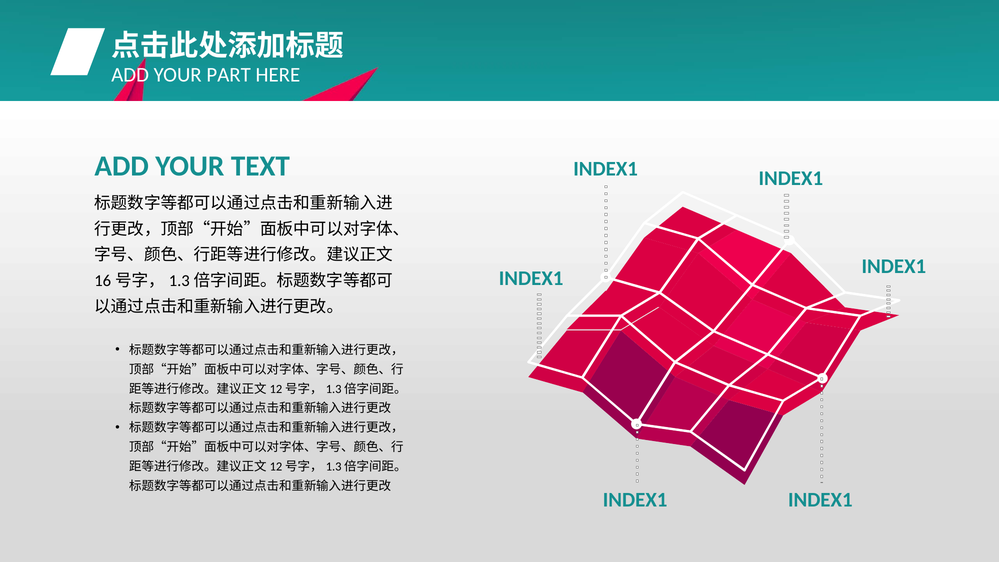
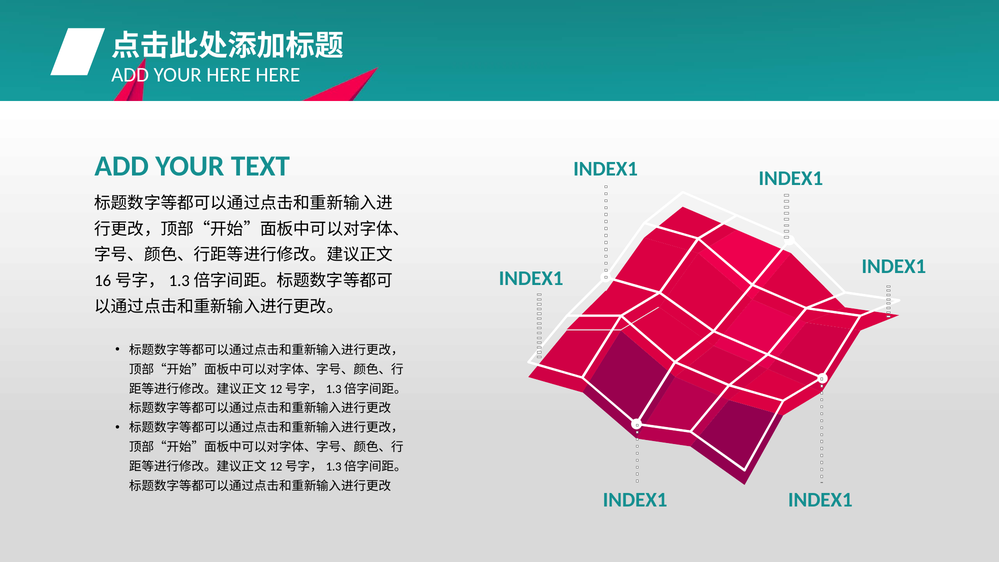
YOUR PART: PART -> HERE (229, 75)
